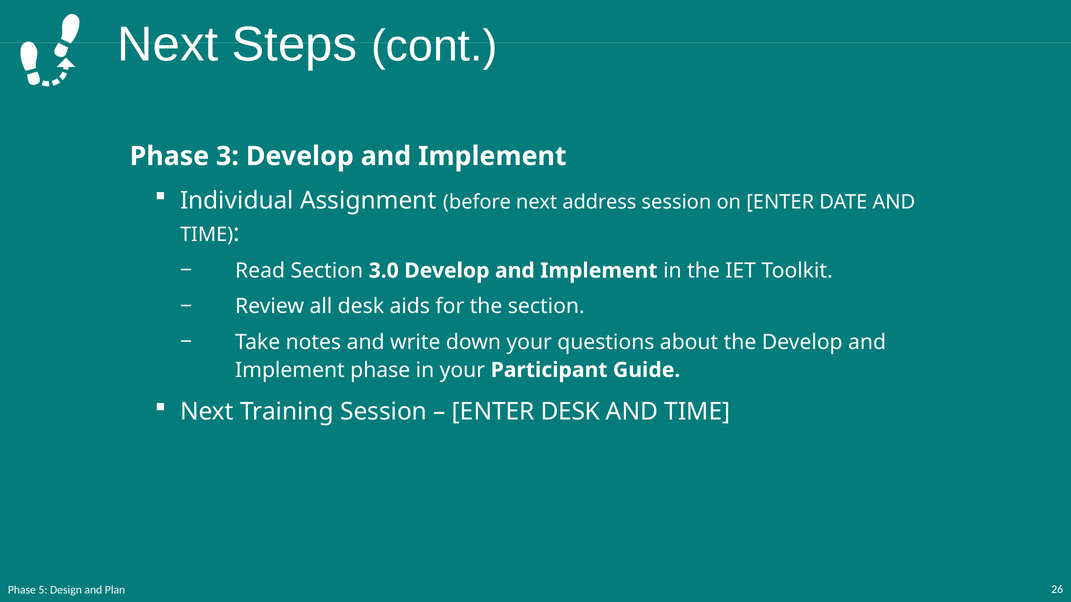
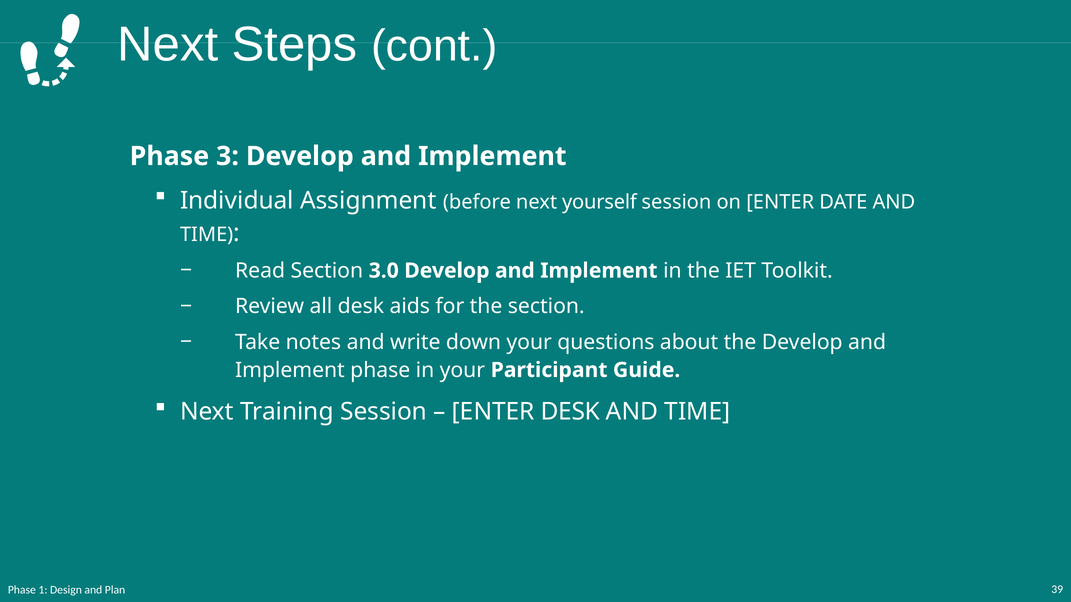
address: address -> yourself (599, 203)
5: 5 -> 1 (43, 590)
26: 26 -> 39 (1057, 590)
